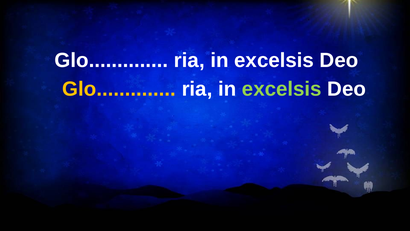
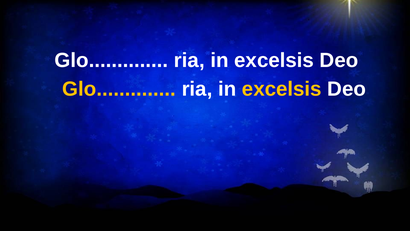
excelsis colour: light green -> yellow (282, 89)
